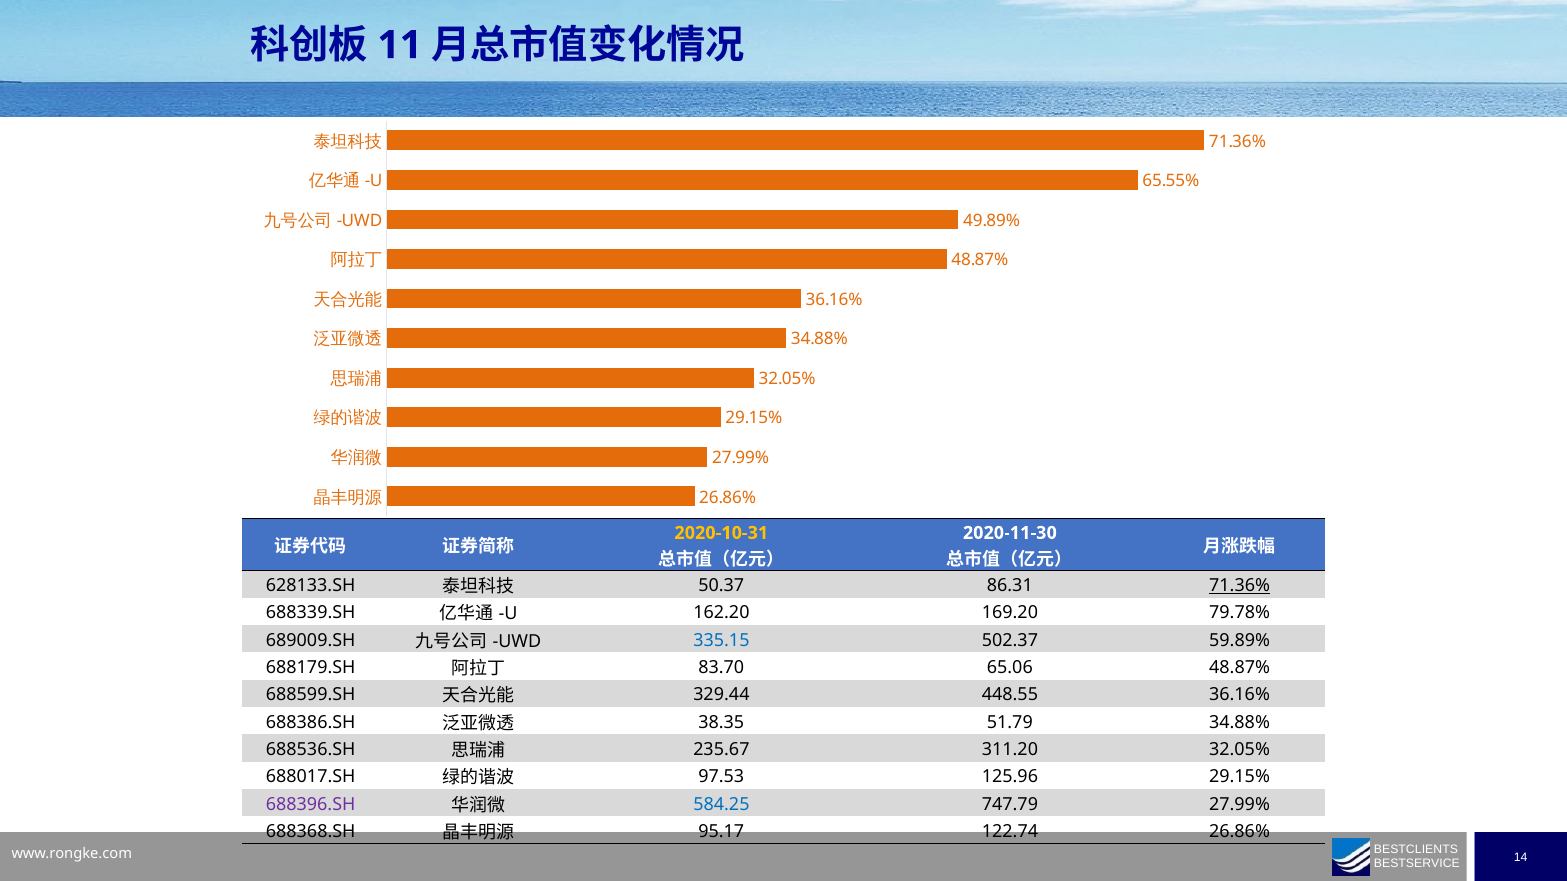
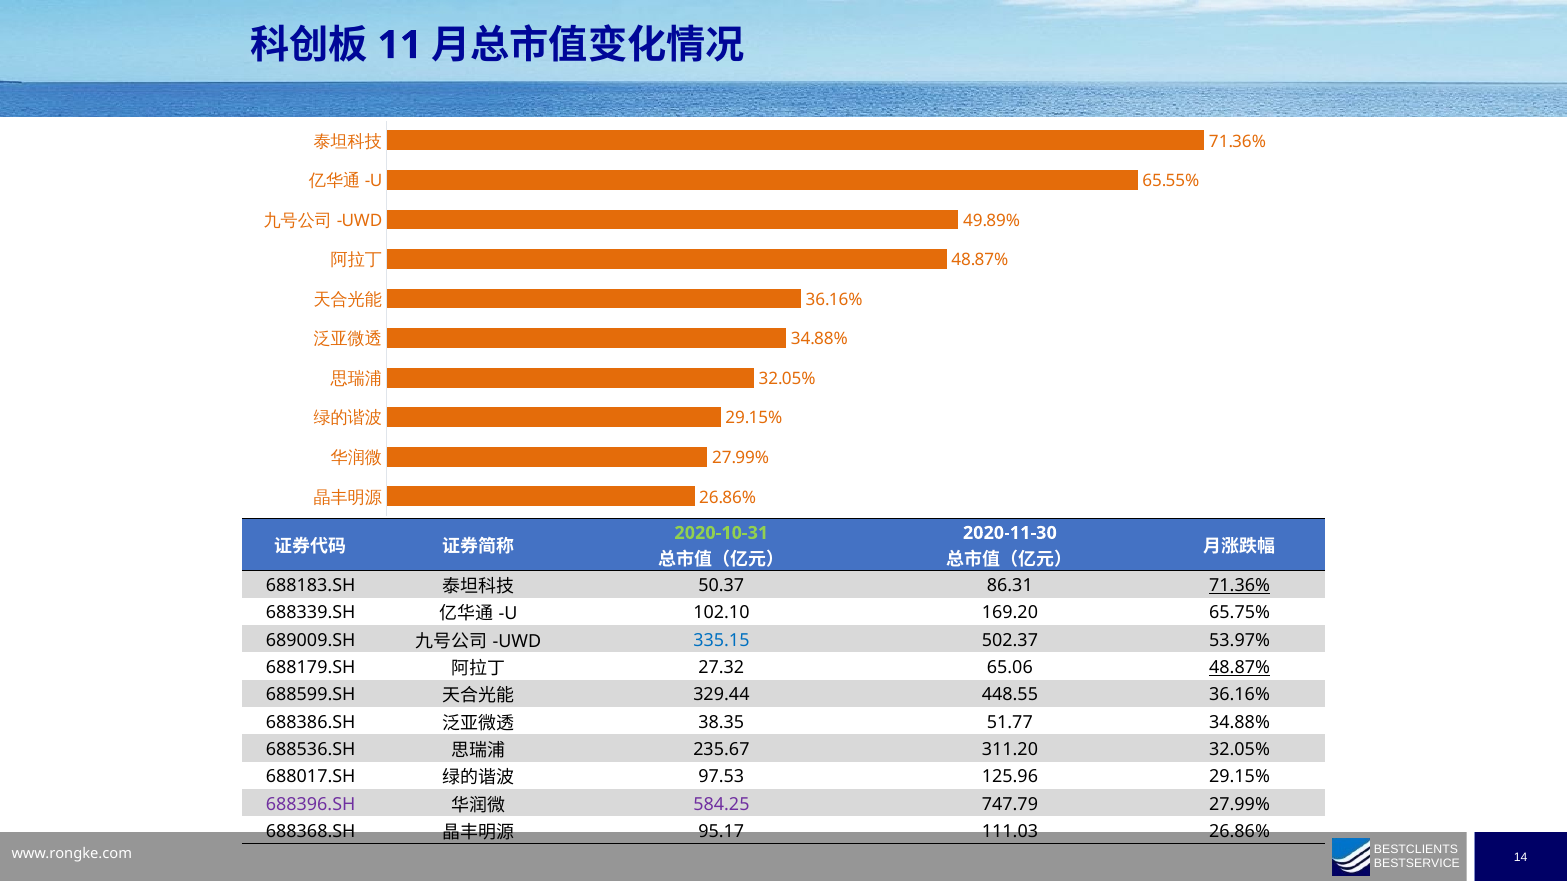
2020-10-31 colour: yellow -> light green (721, 533)
628133.SH: 628133.SH -> 688183.SH (311, 586)
162.20: 162.20 -> 102.10 (721, 613)
79.78%: 79.78% -> 65.75% (1240, 613)
59.89%: 59.89% -> 53.97% (1240, 641)
83.70: 83.70 -> 27.32 (721, 668)
48.87% underline: none -> present (1240, 668)
51.79: 51.79 -> 51.77 (1010, 723)
584.25 colour: blue -> purple (721, 805)
122.74: 122.74 -> 111.03 (1010, 832)
